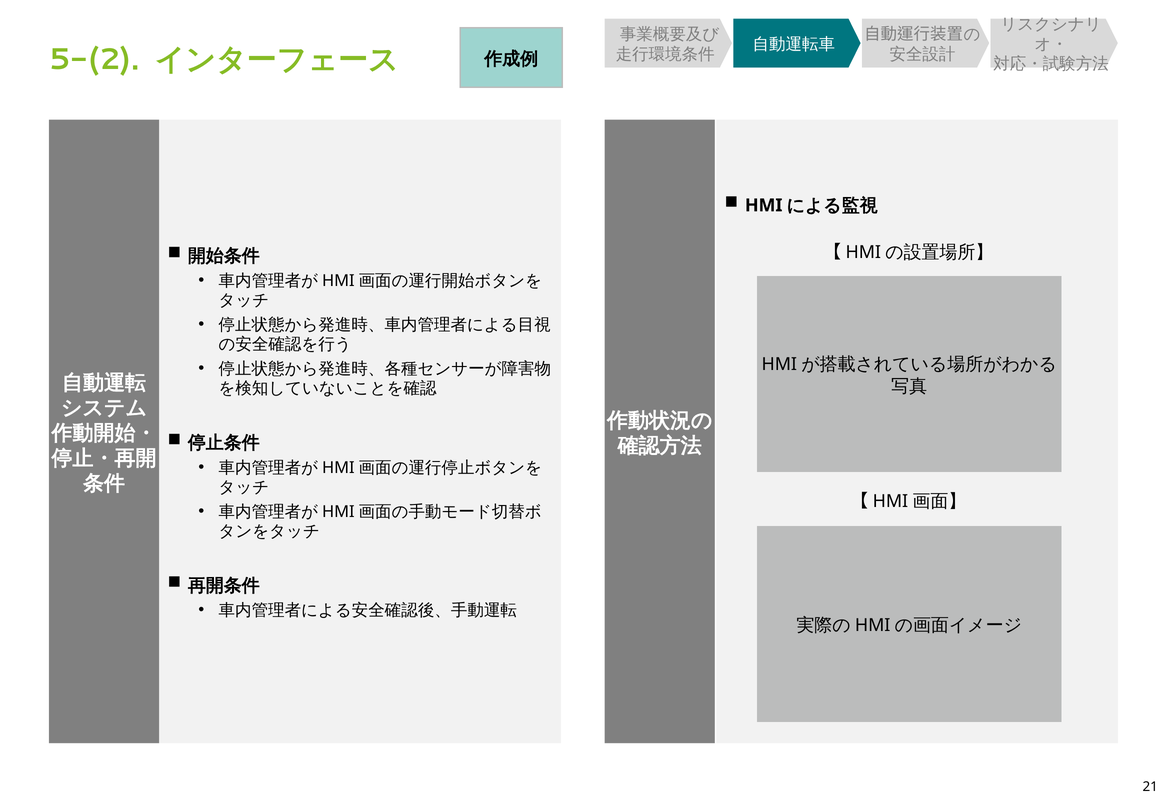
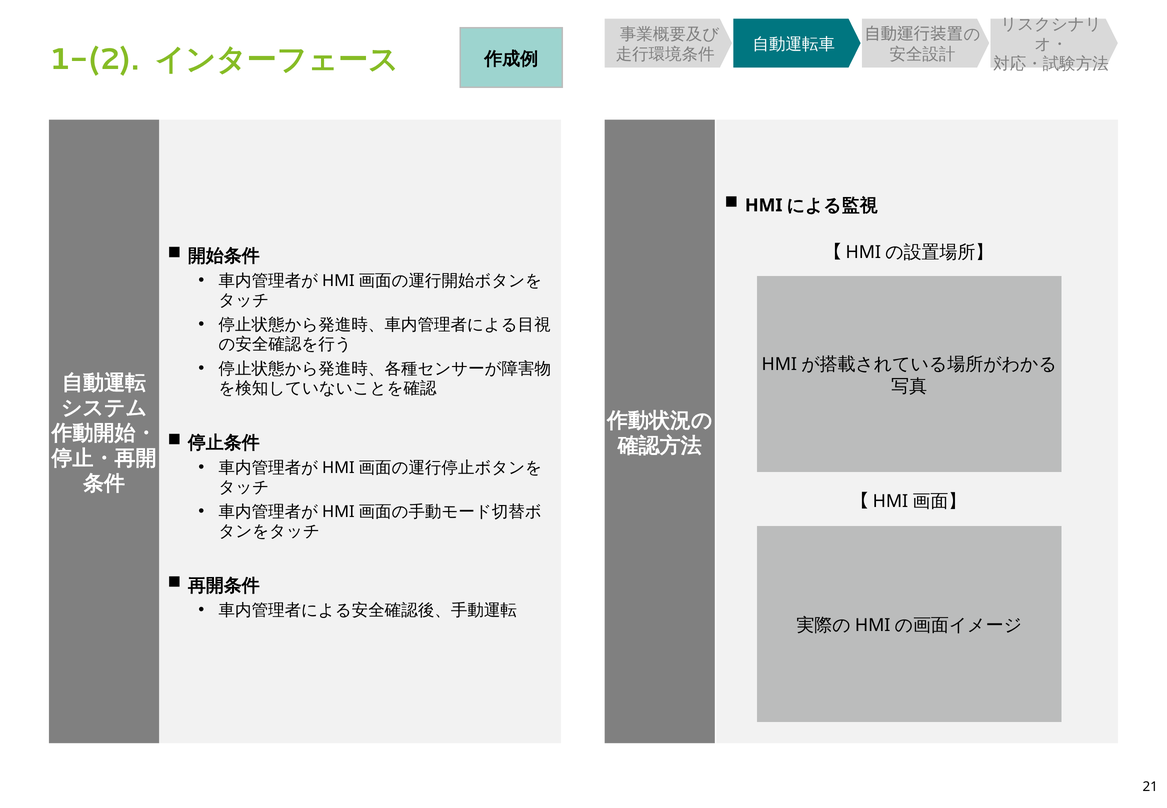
5-(2: 5-(2 -> 1-(2 (94, 60)
